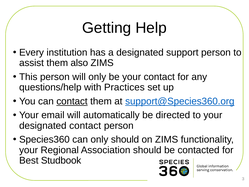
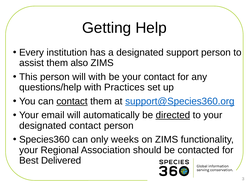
will only: only -> with (97, 77)
directed underline: none -> present (173, 115)
only should: should -> weeks (125, 139)
Studbook: Studbook -> Delivered (61, 160)
